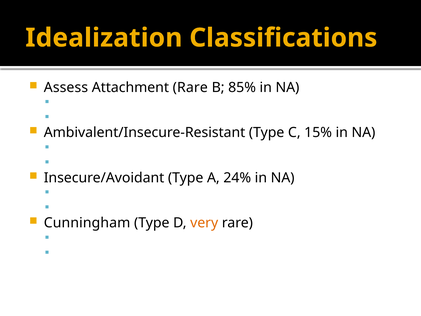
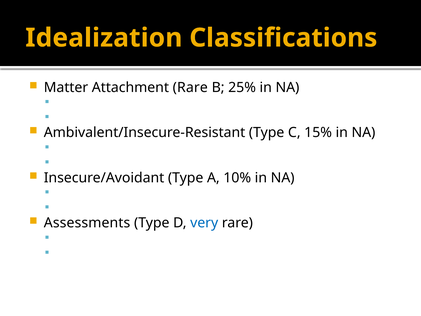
Assess: Assess -> Matter (66, 88)
85%: 85% -> 25% (242, 88)
24%: 24% -> 10% (237, 178)
Cunningham: Cunningham -> Assessments (87, 223)
very colour: orange -> blue (204, 223)
